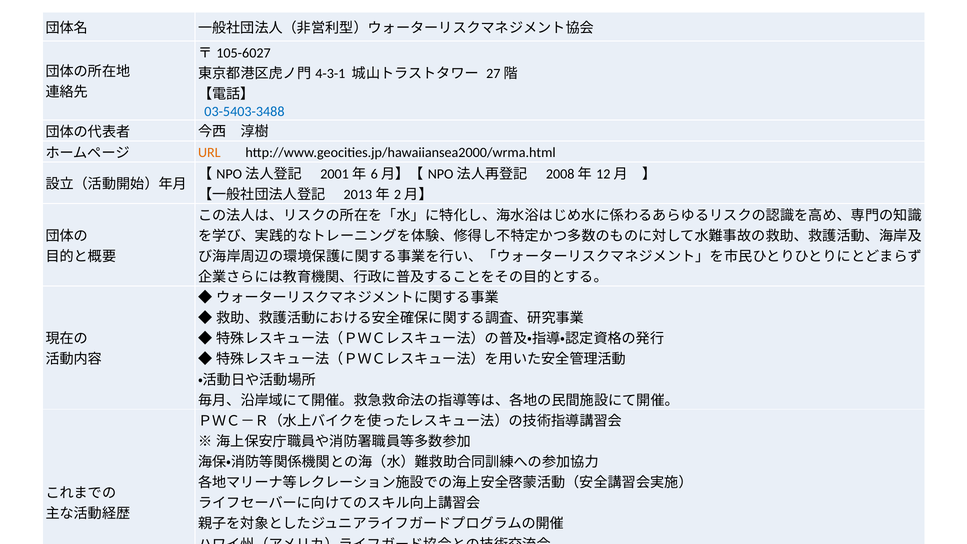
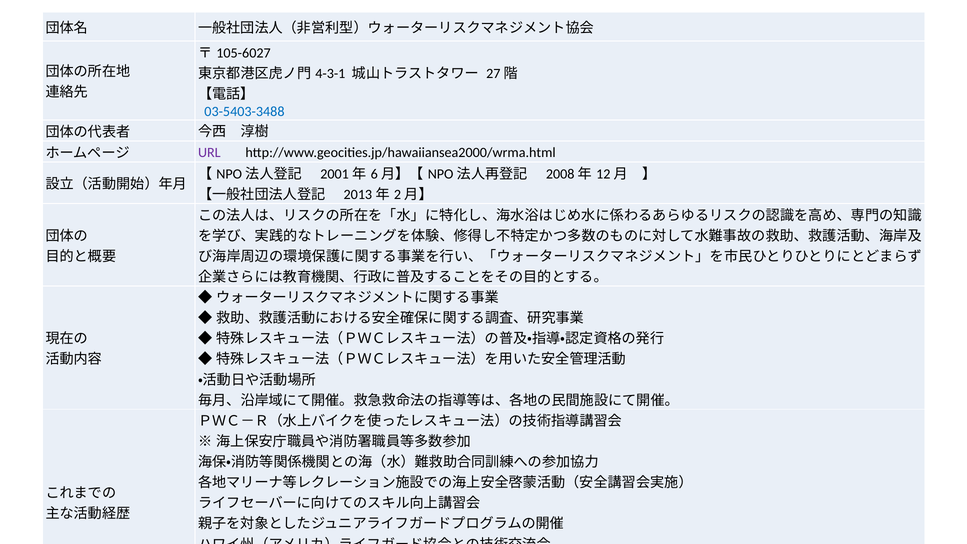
URL colour: orange -> purple (209, 153)
